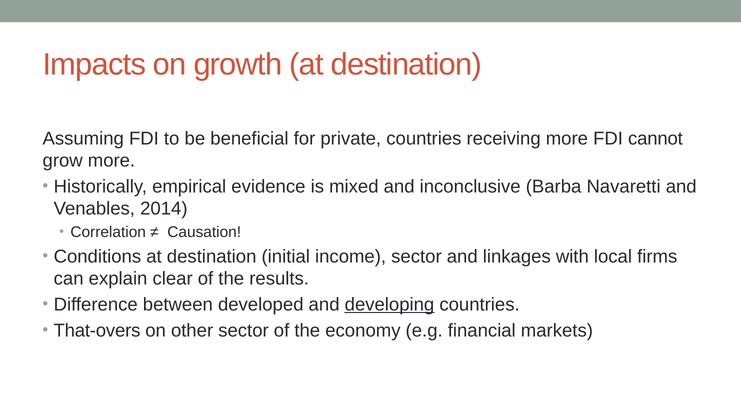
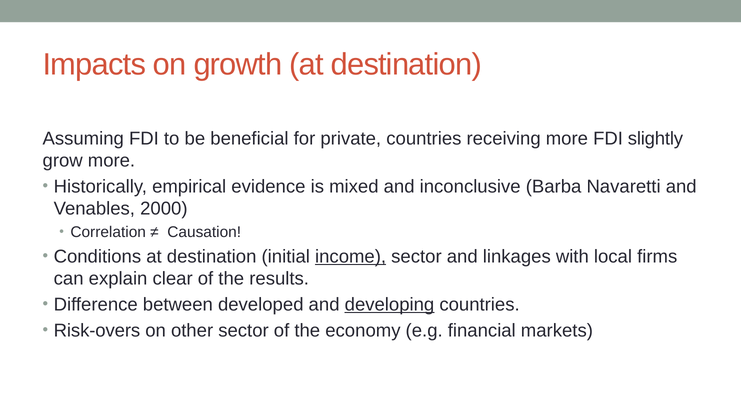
cannot: cannot -> slightly (655, 138)
2014: 2014 -> 2000 (164, 209)
income underline: none -> present (351, 256)
That-overs: That-overs -> Risk-overs (97, 330)
